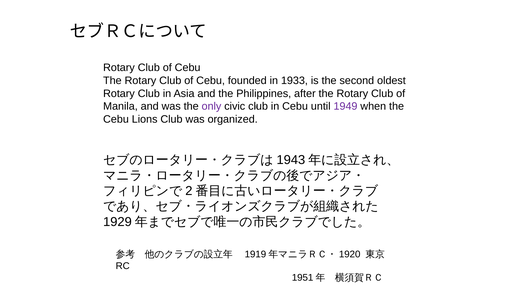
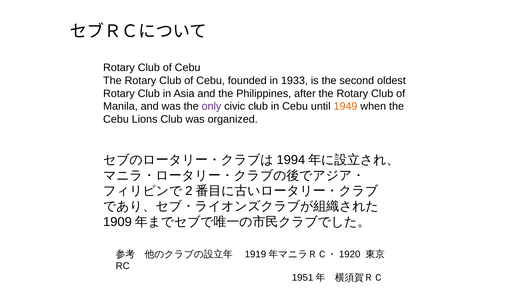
1949 colour: purple -> orange (346, 106)
1943: 1943 -> 1994 (291, 160)
1929: 1929 -> 1909 (117, 222)
